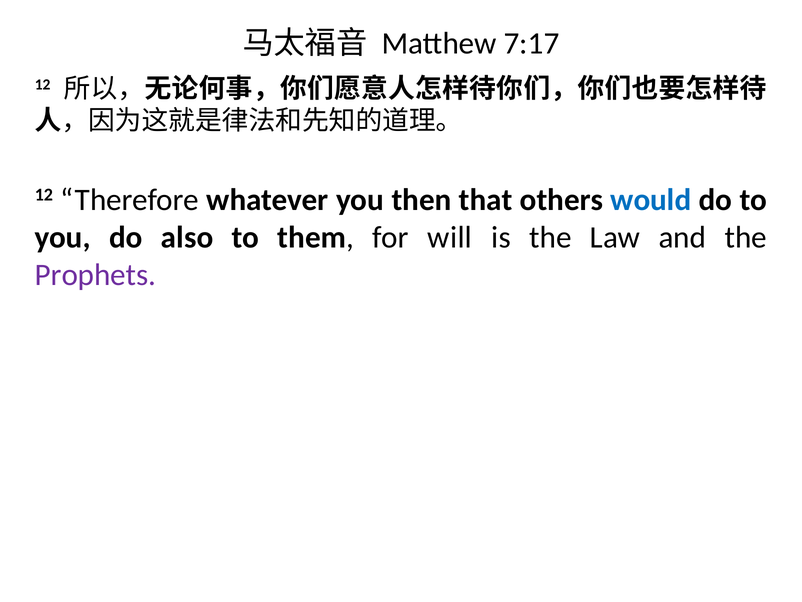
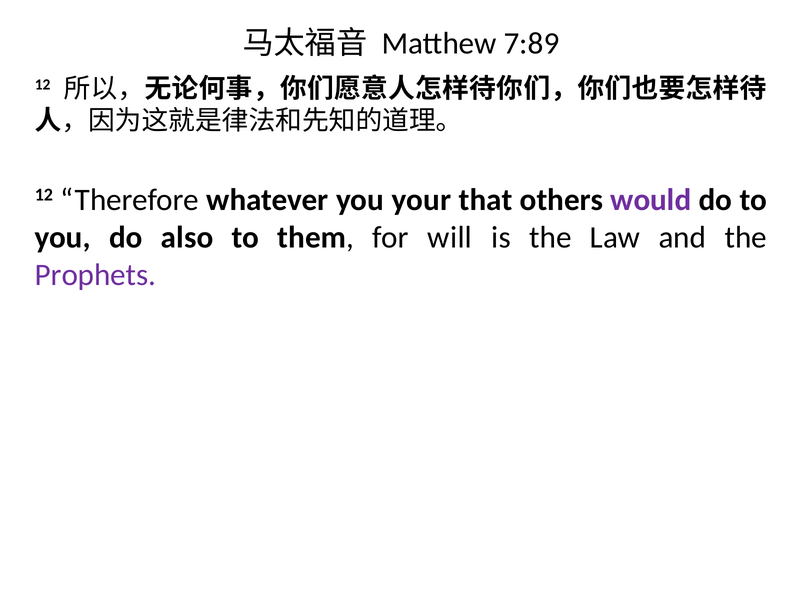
7:17: 7:17 -> 7:89 (531, 44)
then: then -> your (421, 200)
would colour: blue -> purple (651, 200)
